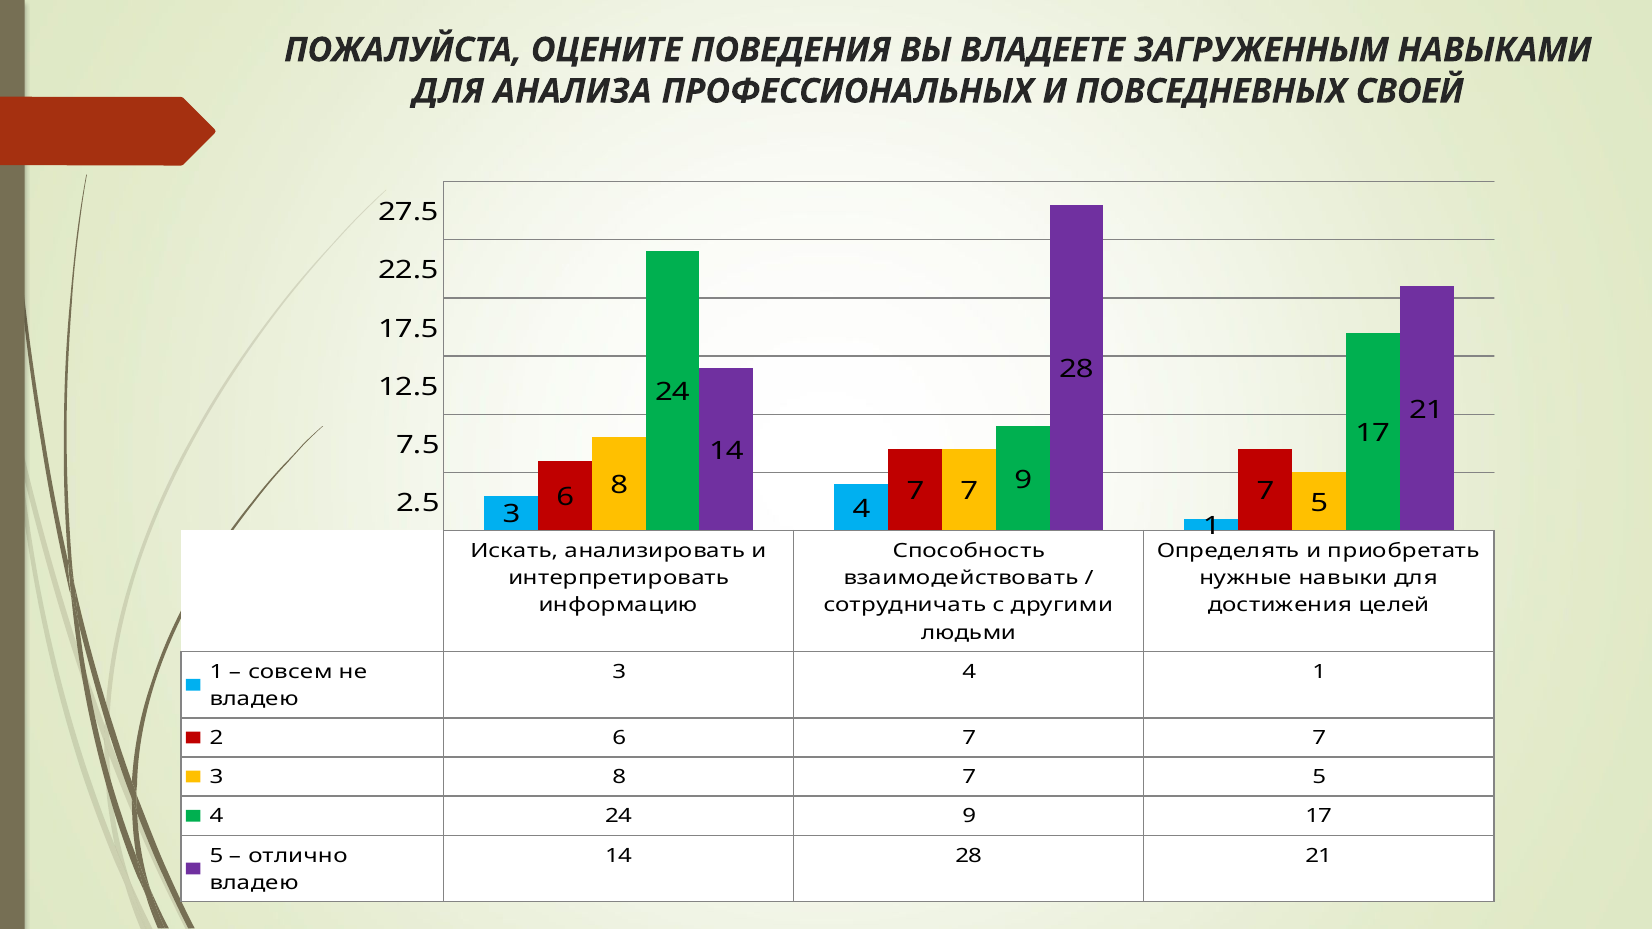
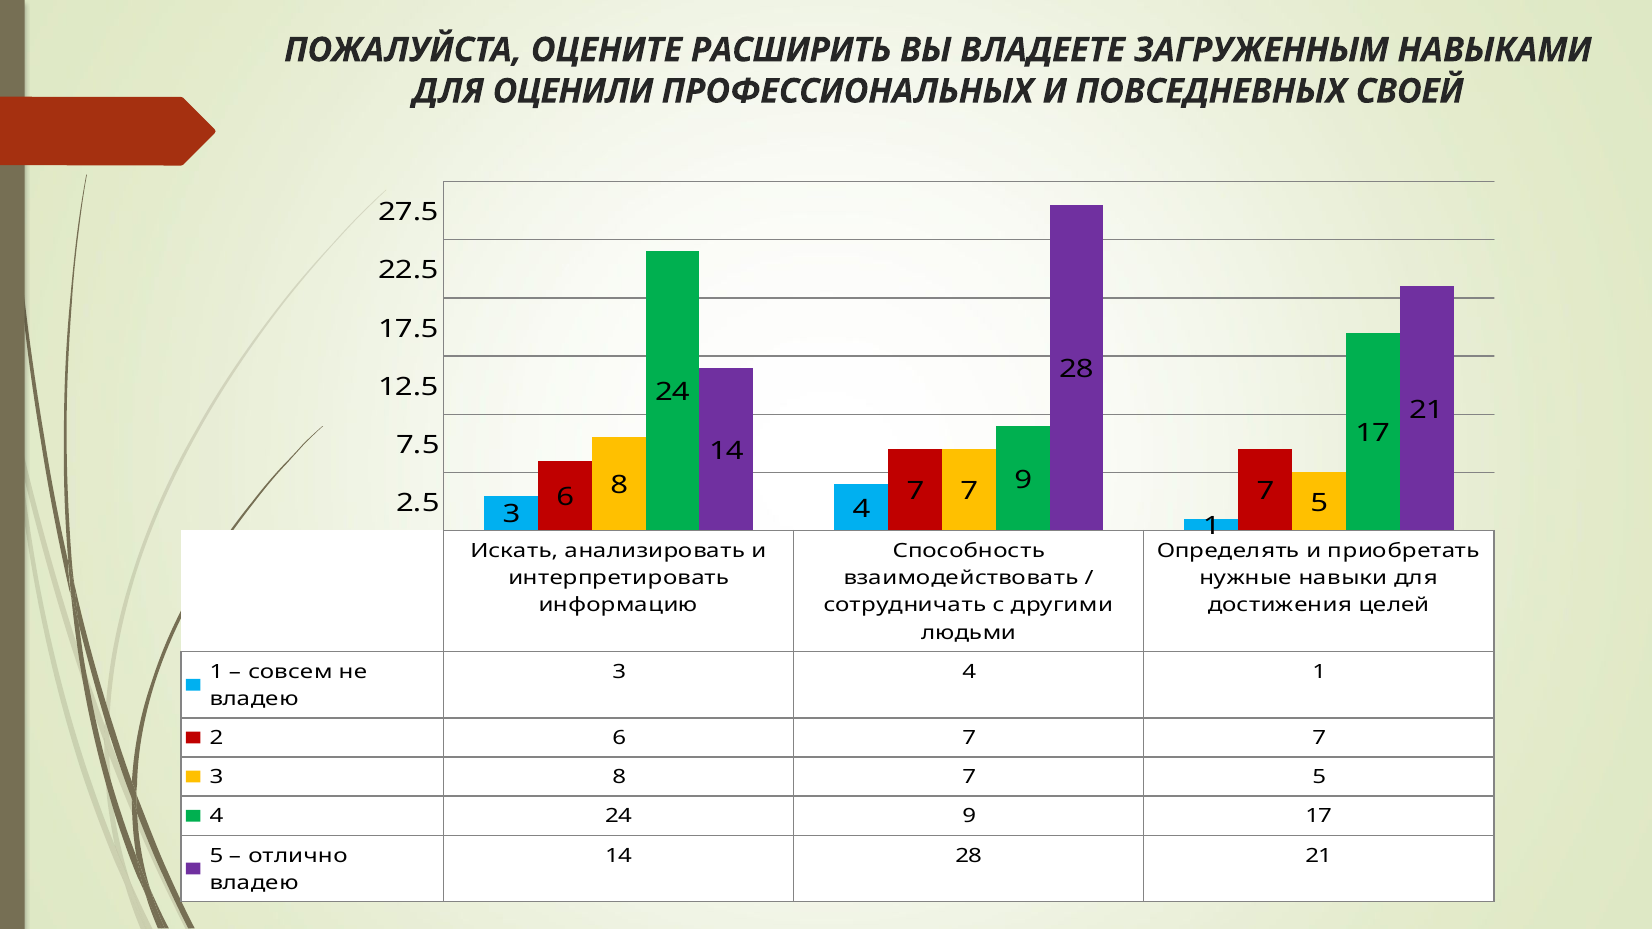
ПОВЕДЕНИЯ: ПОВЕДЕНИЯ -> РАСШИРИТЬ (791, 50)
АНАЛИЗА: АНАЛИЗА -> ОЦЕНИЛИ (573, 91)
